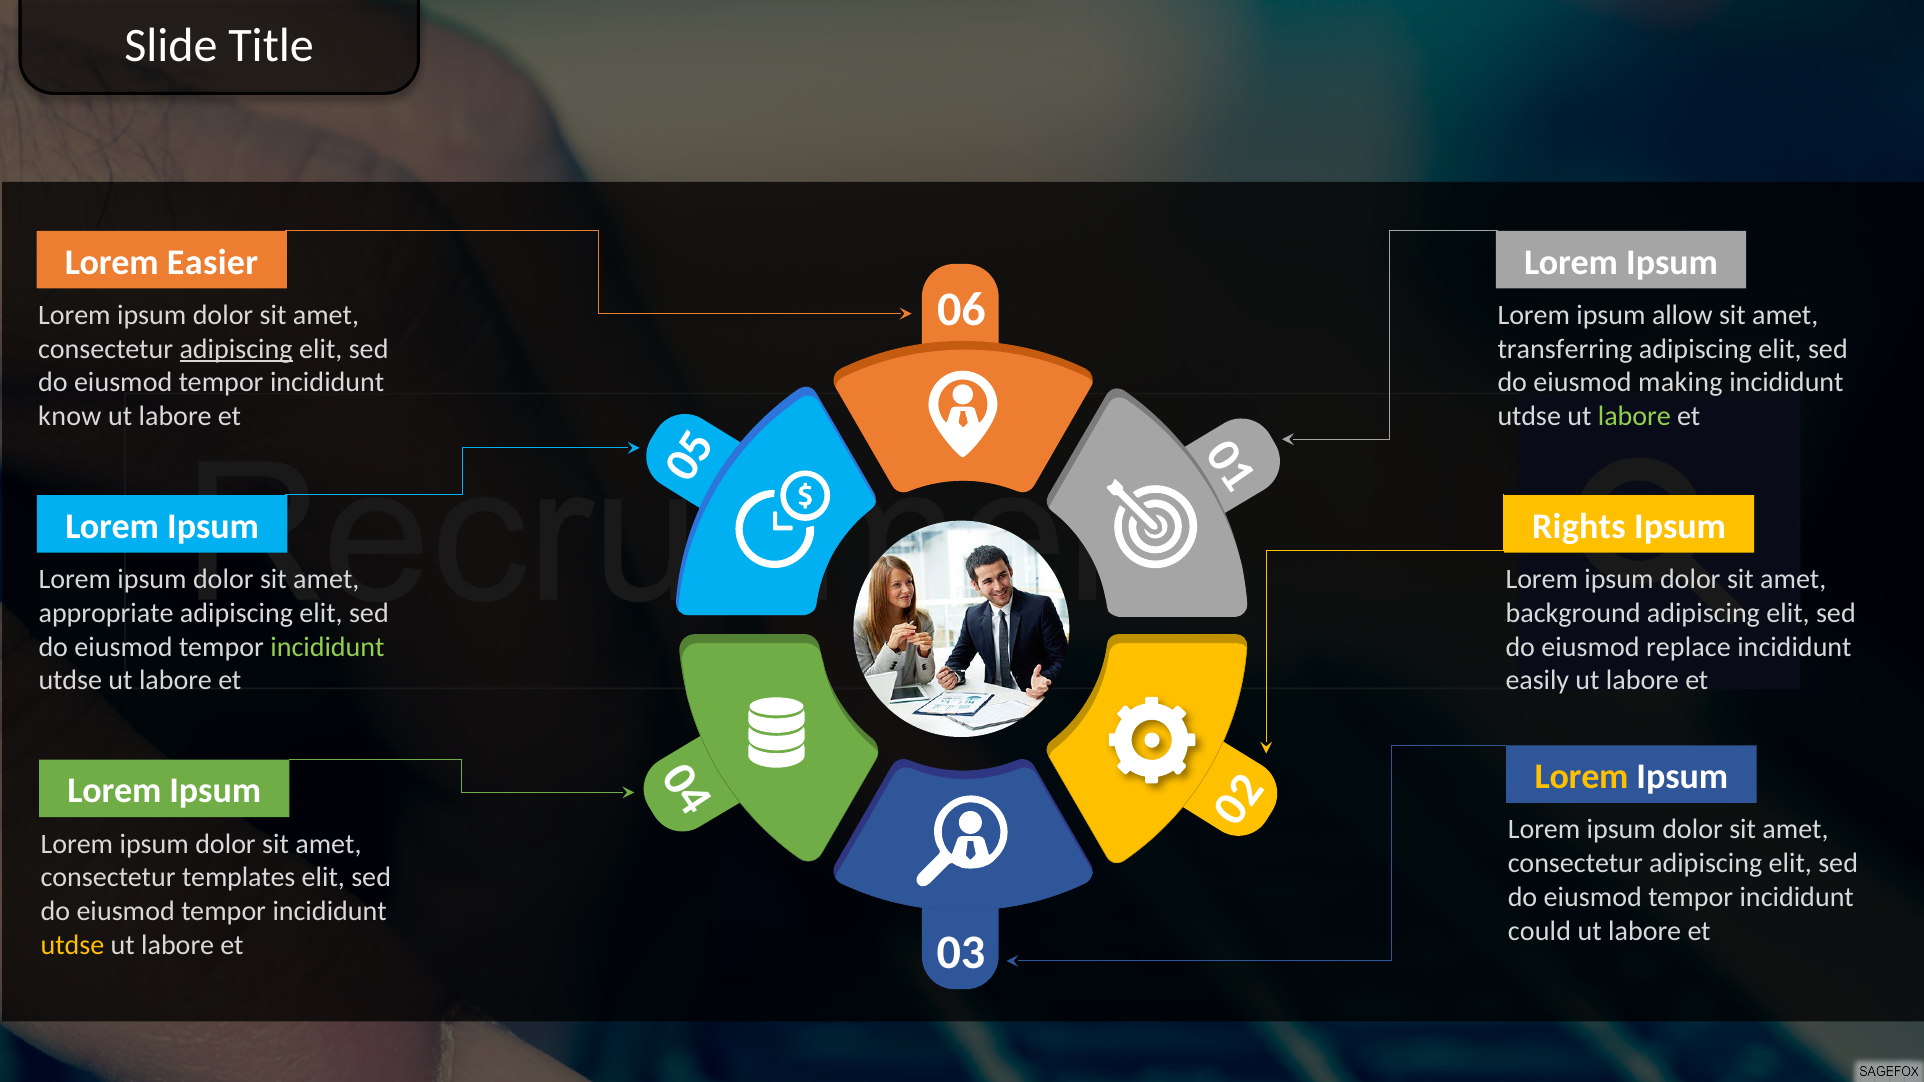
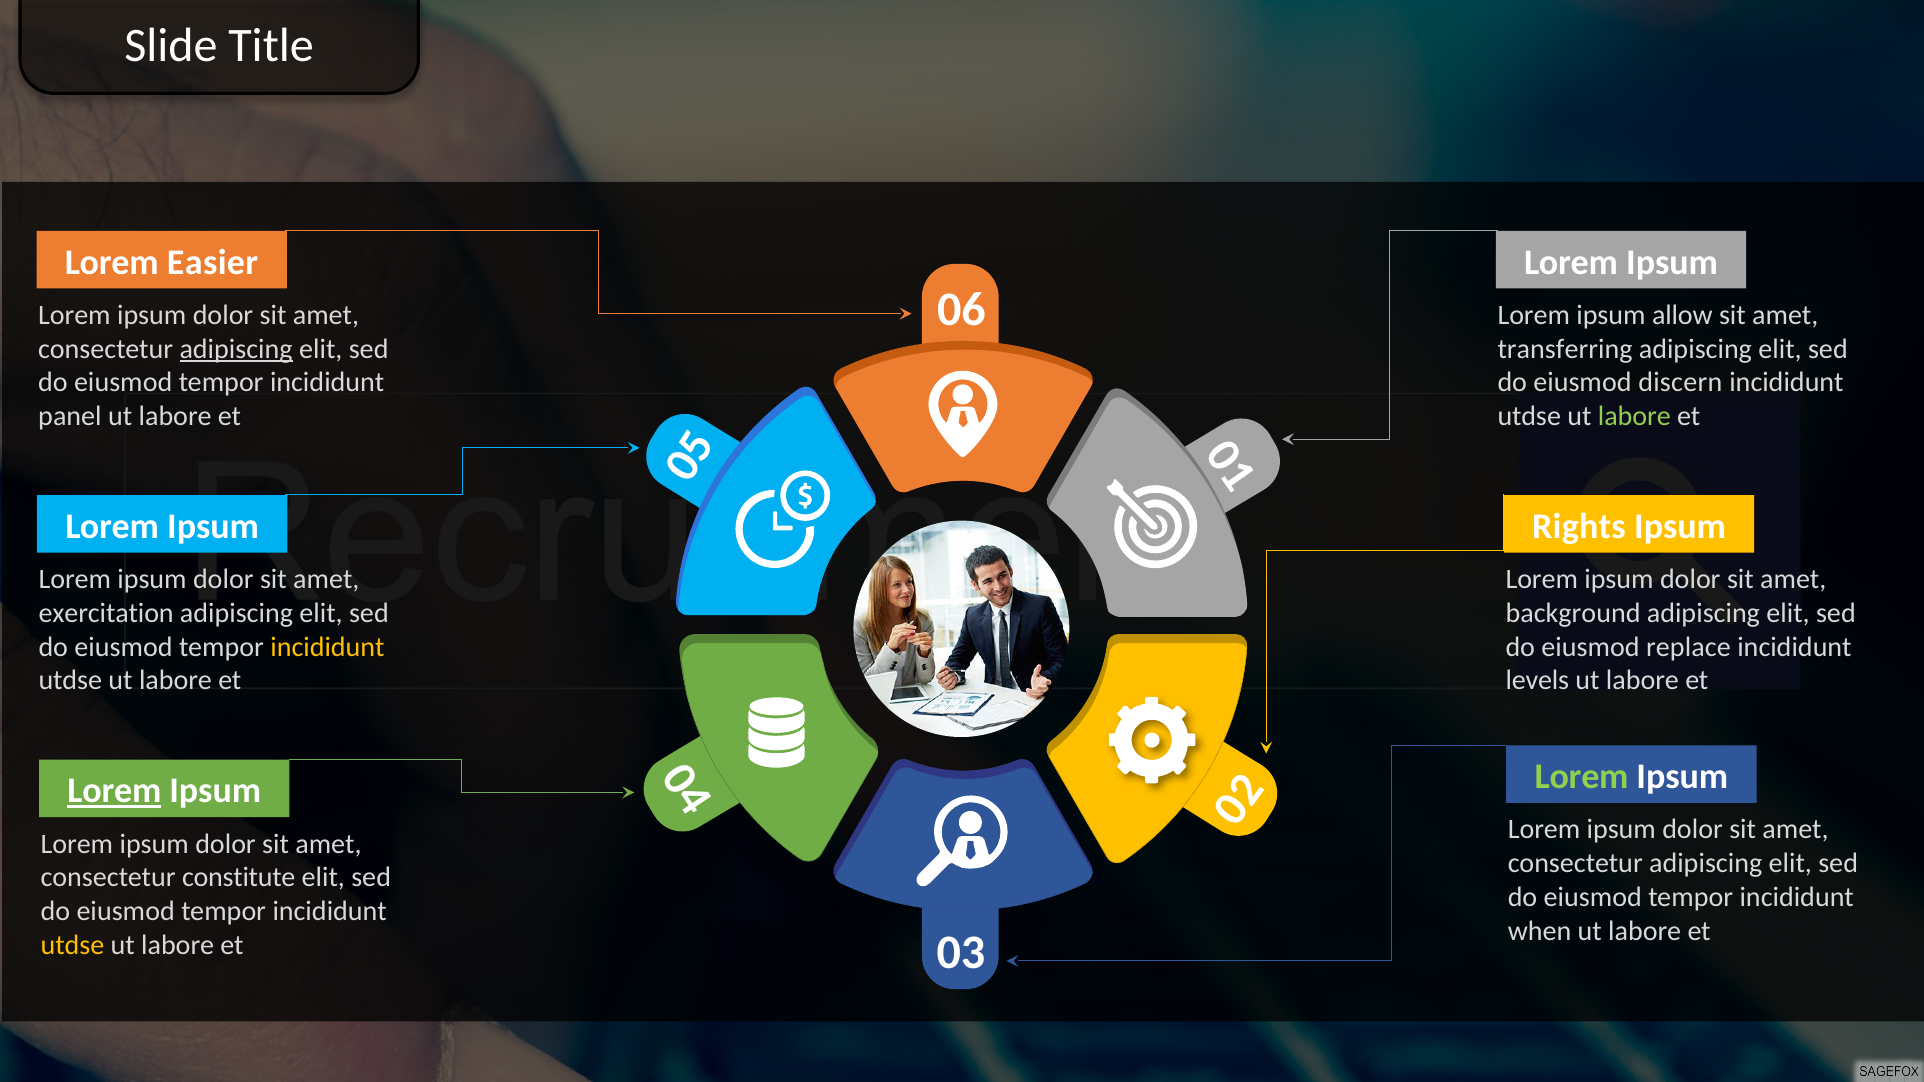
making: making -> discern (1680, 383)
know: know -> panel (70, 416)
appropriate: appropriate -> exercitation (106, 613)
incididunt colour: light green -> yellow (327, 647)
easily: easily -> levels (1537, 681)
Lorem colour: yellow -> light green (1582, 777)
Lorem underline: none -> present (114, 791)
templates: templates -> constitute (239, 878)
could: could -> when (1540, 931)
